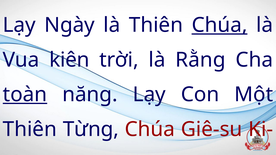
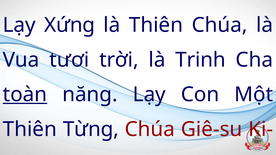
Ngày: Ngày -> Xứng (70, 25)
Chúa underline: present -> none (220, 25)
kiên: kiên -> tươi (69, 60)
Rằng: Rằng -> Trinh (201, 60)
